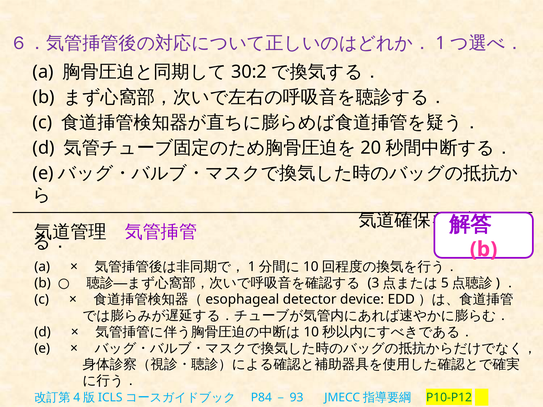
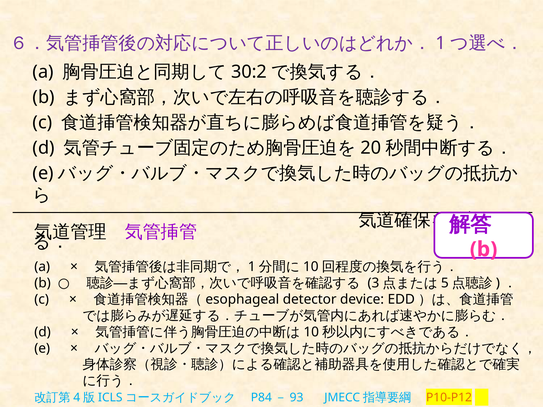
P10-P12 colour: green -> orange (449, 398)
